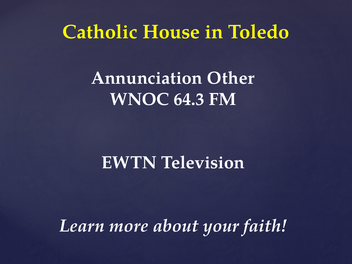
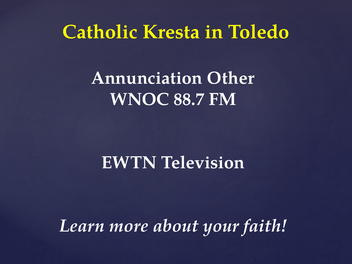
House: House -> Kresta (171, 32)
64.3: 64.3 -> 88.7 (189, 99)
